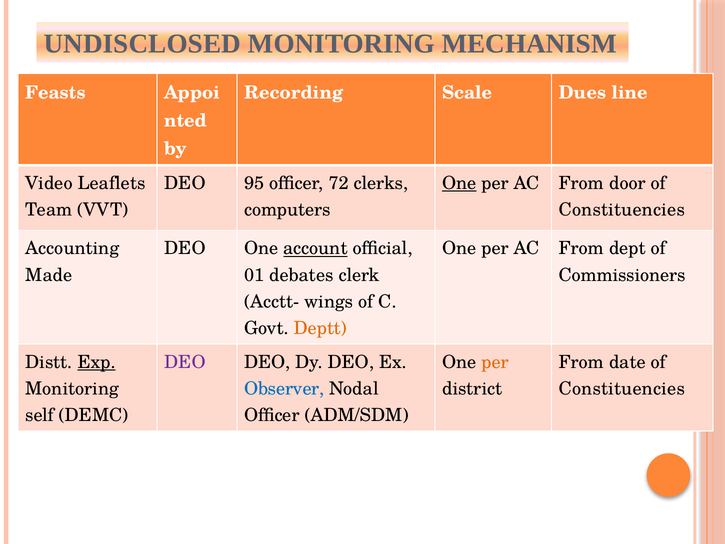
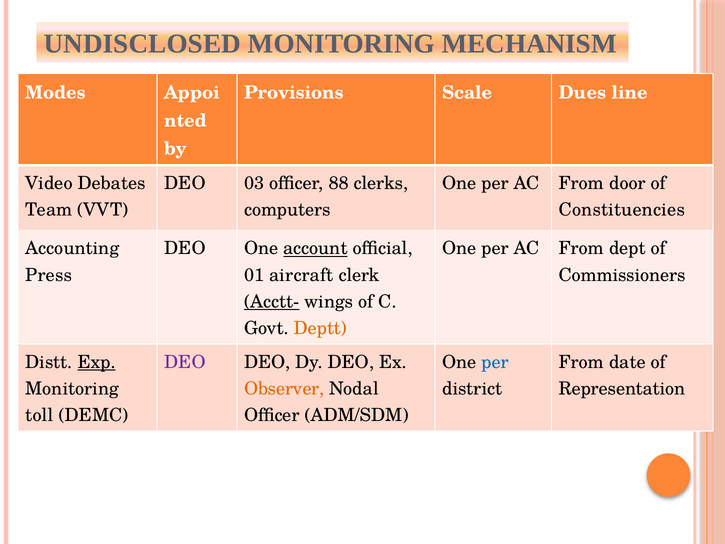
Feasts: Feasts -> Modes (56, 93)
Recording: Recording -> Provisions (294, 93)
Leaflets: Leaflets -> Debates (112, 183)
95: 95 -> 03 (254, 183)
72: 72 -> 88 (339, 183)
One underline: present -> none (459, 183)
Made: Made -> Press (49, 275)
debates: debates -> aircraft (301, 275)
Acctt- underline: none -> present (272, 302)
per colour: orange -> blue (495, 362)
Observer colour: blue -> orange (284, 389)
Constituencies: Constituencies -> Representation (622, 389)
self: self -> toll (39, 415)
